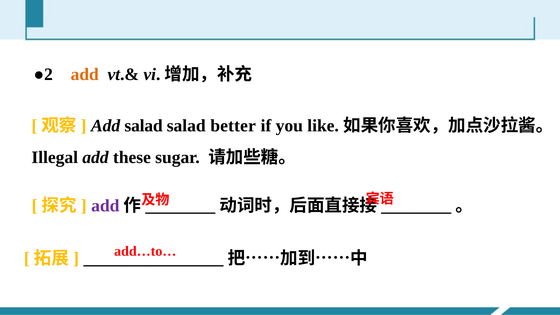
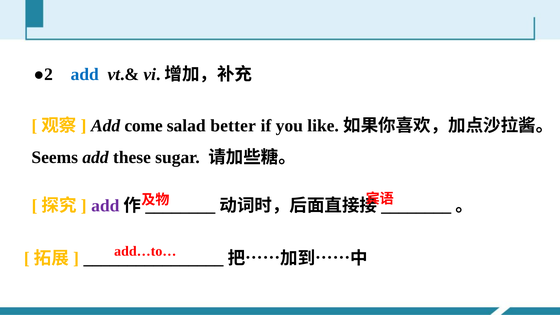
add colour: orange -> blue (85, 74)
Add salad: salad -> come (144, 126)
Illegal: Illegal -> Seems (55, 157)
